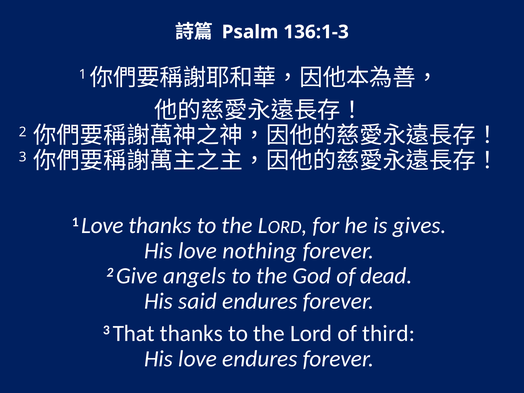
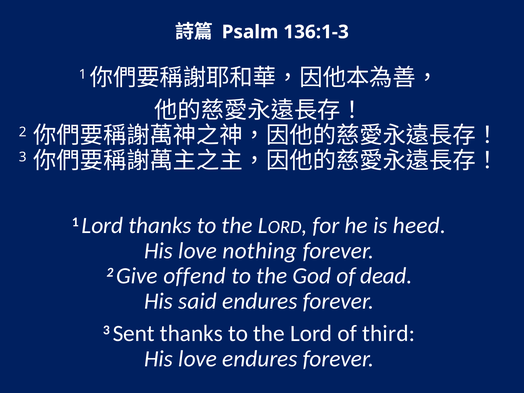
1 Love: Love -> Lord (102, 226)
gives: gives -> heed (419, 226)
angels: angels -> offend (195, 276)
That: That -> Sent (134, 334)
